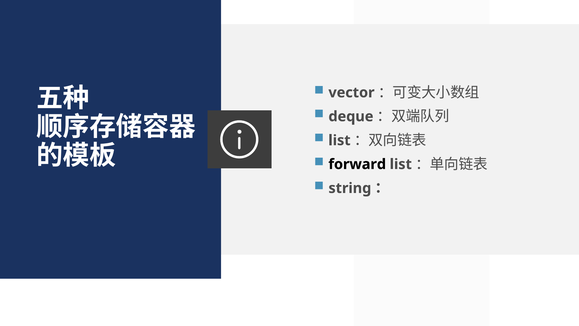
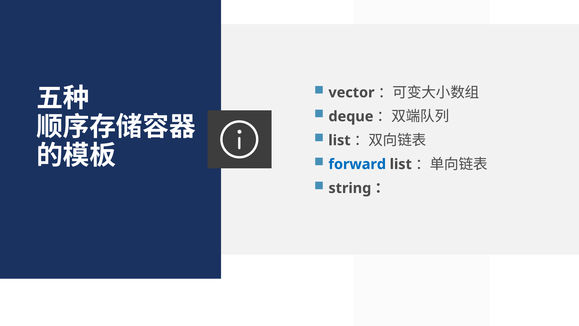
forward colour: black -> blue (357, 164)
